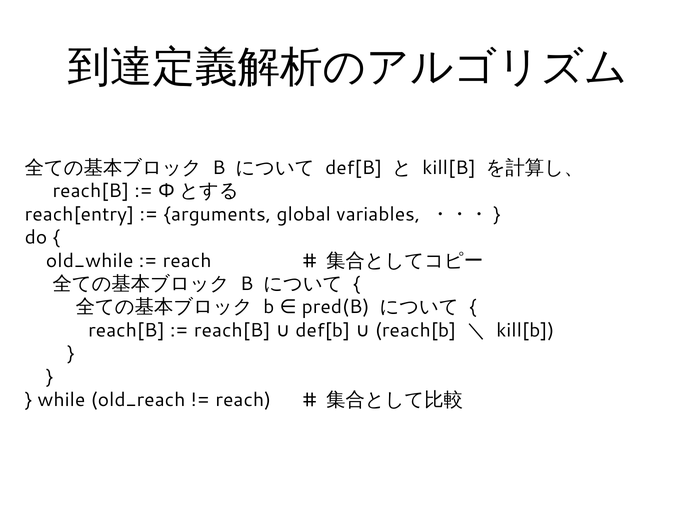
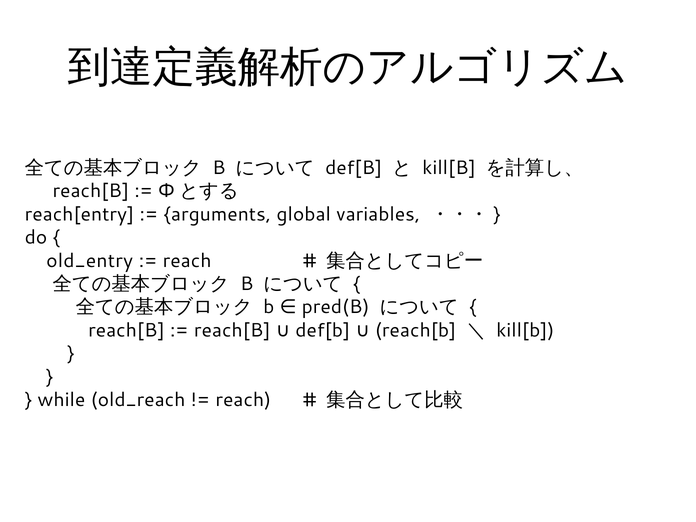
old_while: old_while -> old_entry (90, 261)
